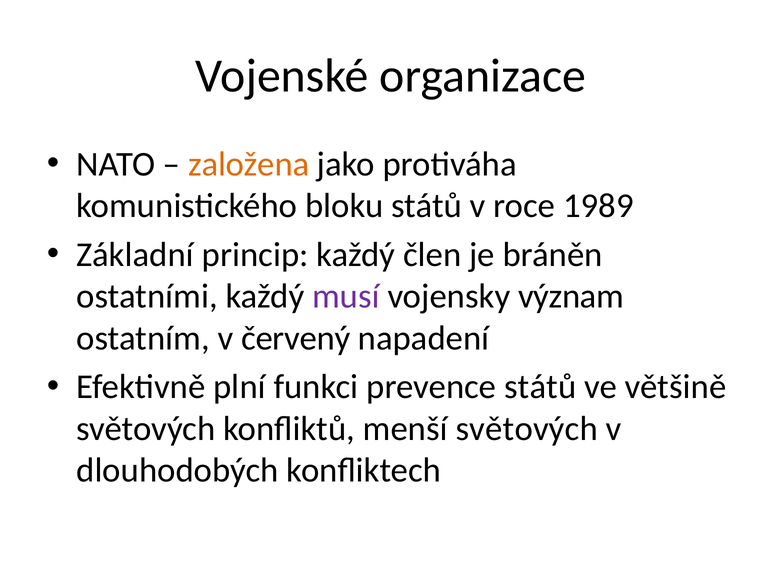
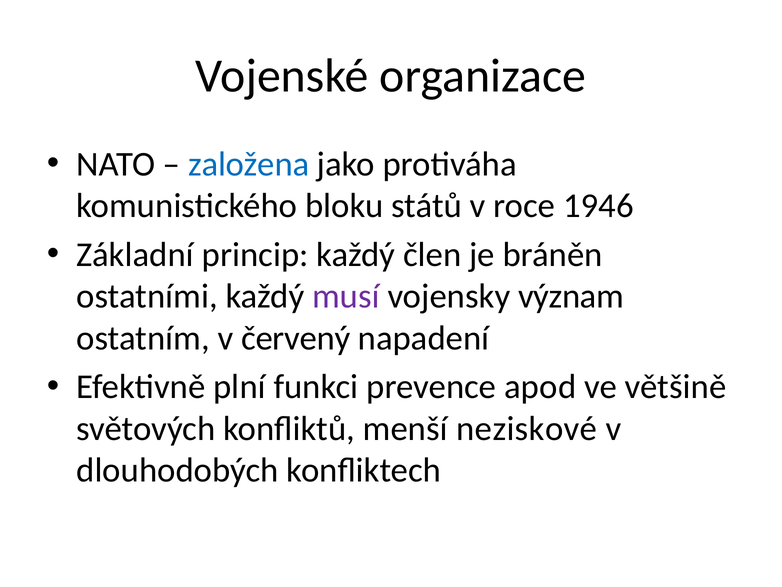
založena colour: orange -> blue (249, 164)
1989: 1989 -> 1946 (598, 206)
prevence států: států -> apod (540, 387)
menší světových: světových -> neziskové (527, 428)
